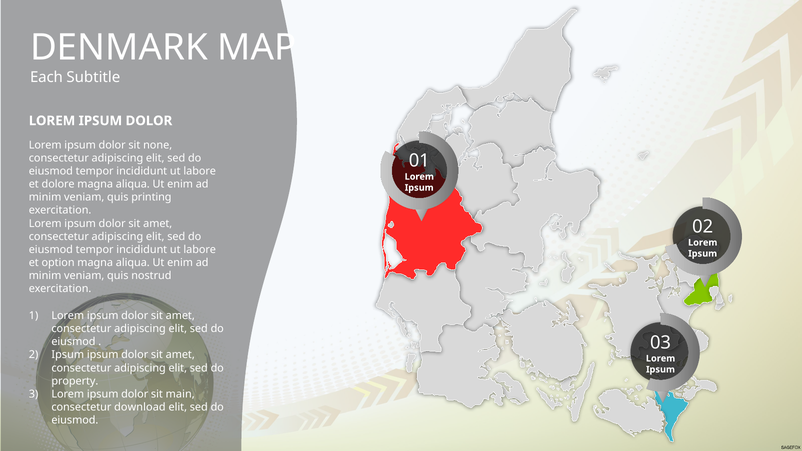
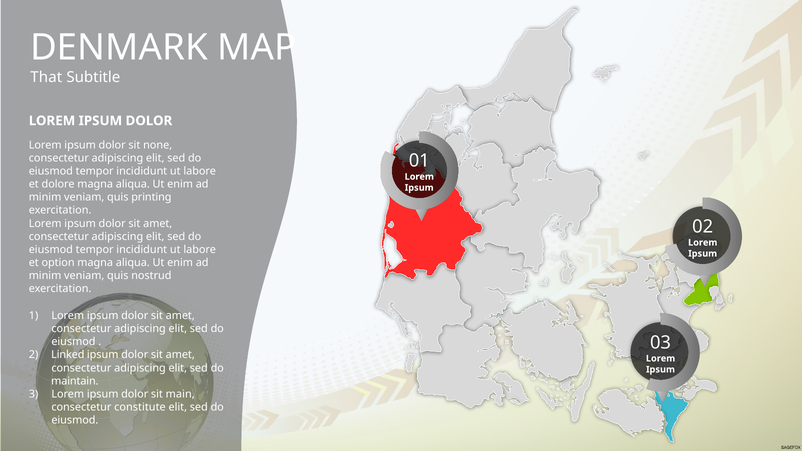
Each: Each -> That (46, 77)
Ipsum: Ipsum -> Linked (68, 355)
property: property -> maintain (75, 381)
download: download -> constitute (140, 407)
